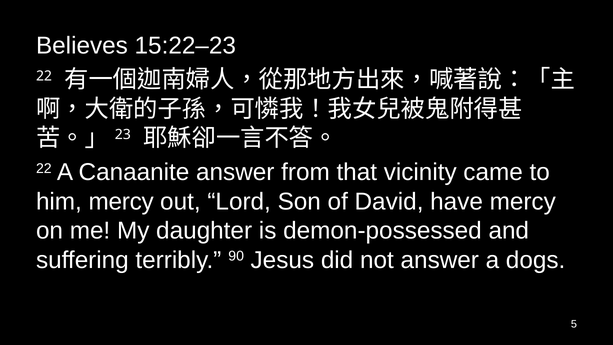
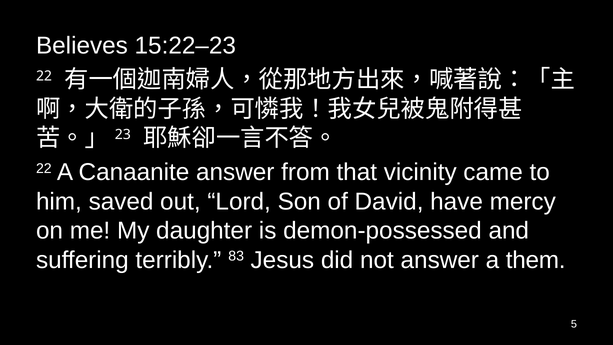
him mercy: mercy -> saved (121, 202)
90: 90 -> 83 (236, 256)
dogs: dogs -> them (536, 260)
